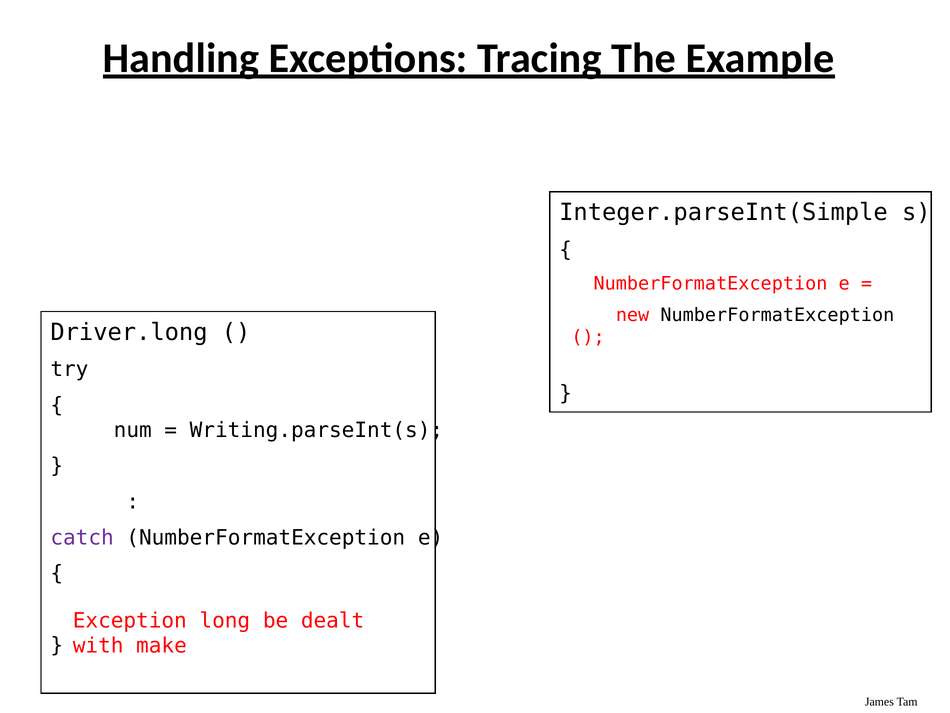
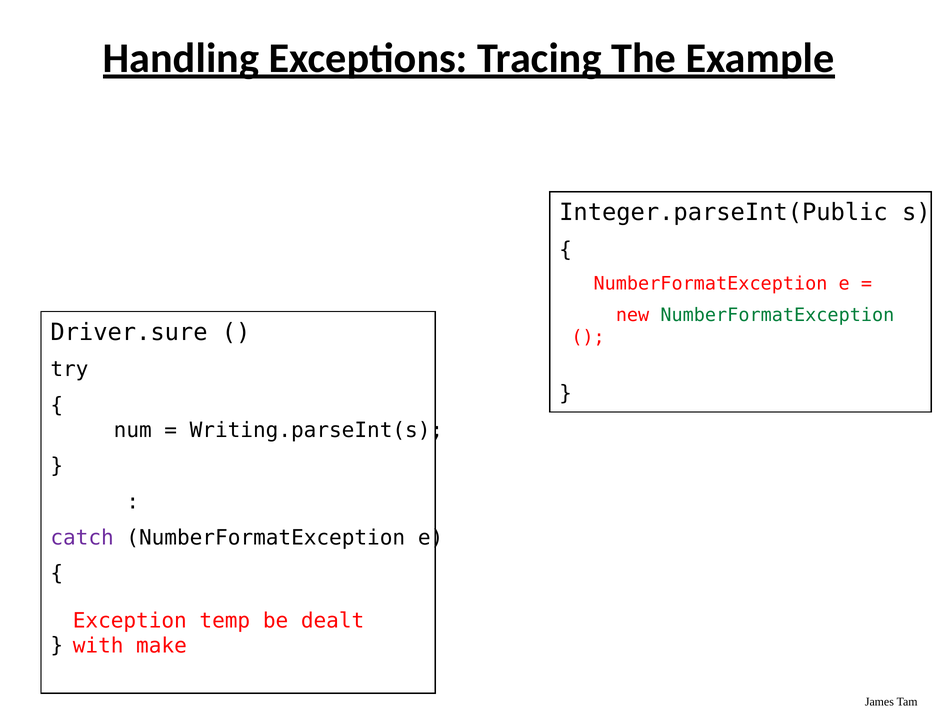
Integer.parseInt(Simple: Integer.parseInt(Simple -> Integer.parseInt(Public (723, 212)
NumberFormatException colour: black -> green (777, 315)
Driver.long: Driver.long -> Driver.sure (129, 332)
long: long -> temp (225, 620)
